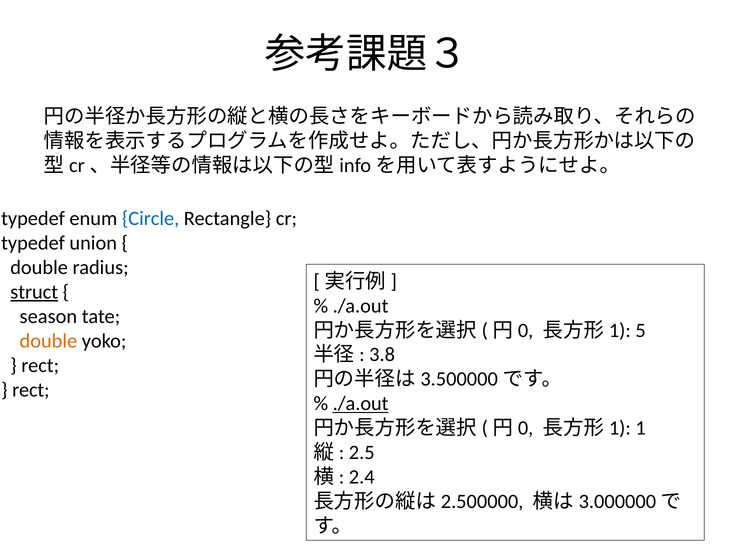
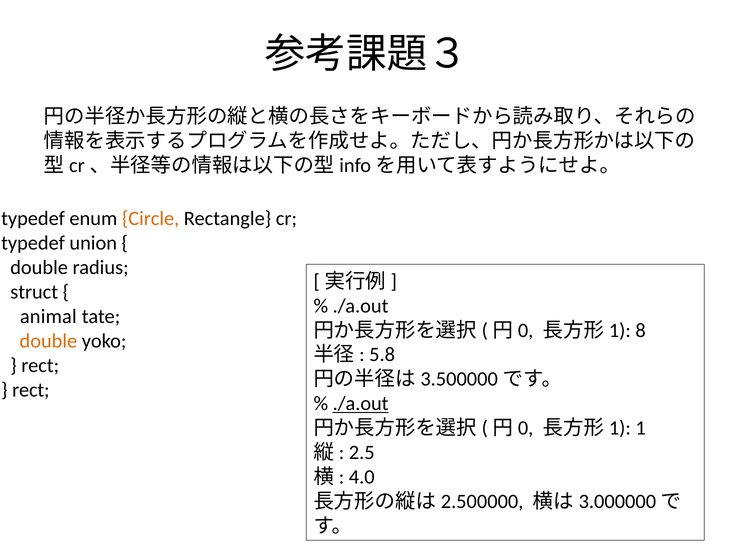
Circle colour: blue -> orange (151, 219)
struct underline: present -> none (34, 292)
season: season -> animal (48, 316)
5: 5 -> 8 (641, 330)
3.8: 3.8 -> 5.8 (382, 355)
2.4: 2.4 -> 4.0 (362, 477)
